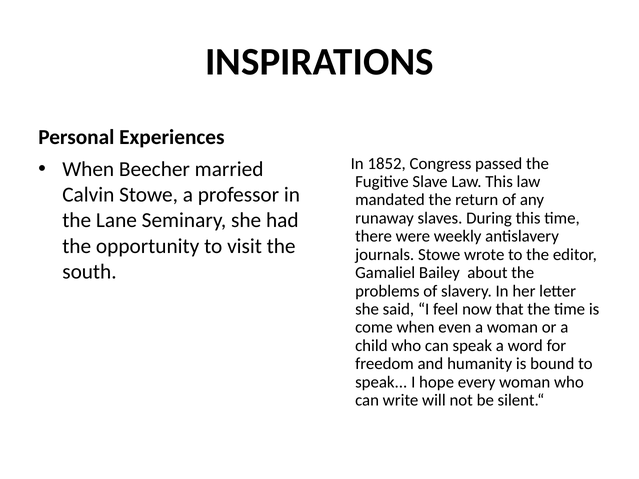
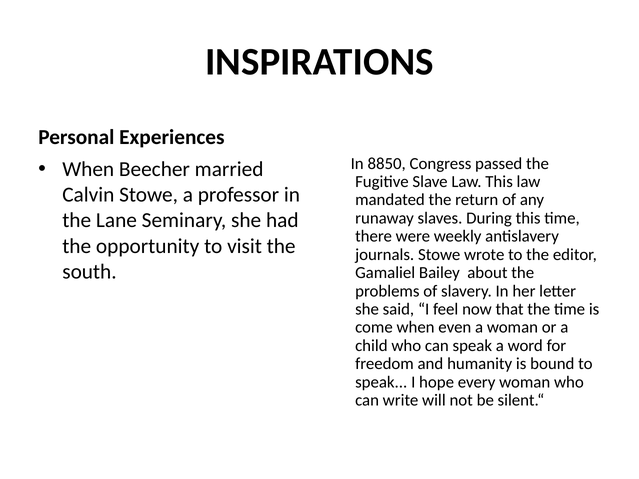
1852: 1852 -> 8850 (387, 164)
